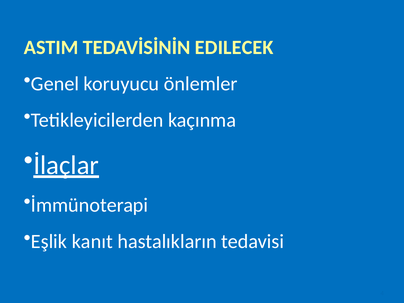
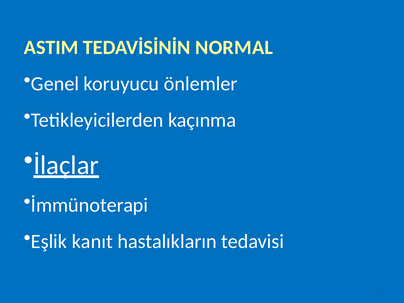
EDILECEK: EDILECEK -> NORMAL (234, 48)
